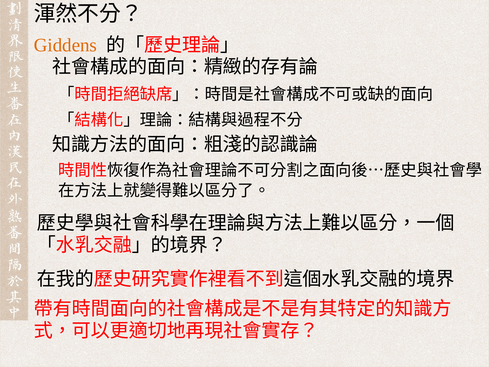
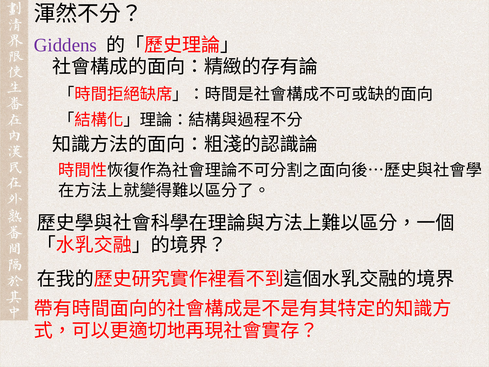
Giddens colour: orange -> purple (65, 45)
